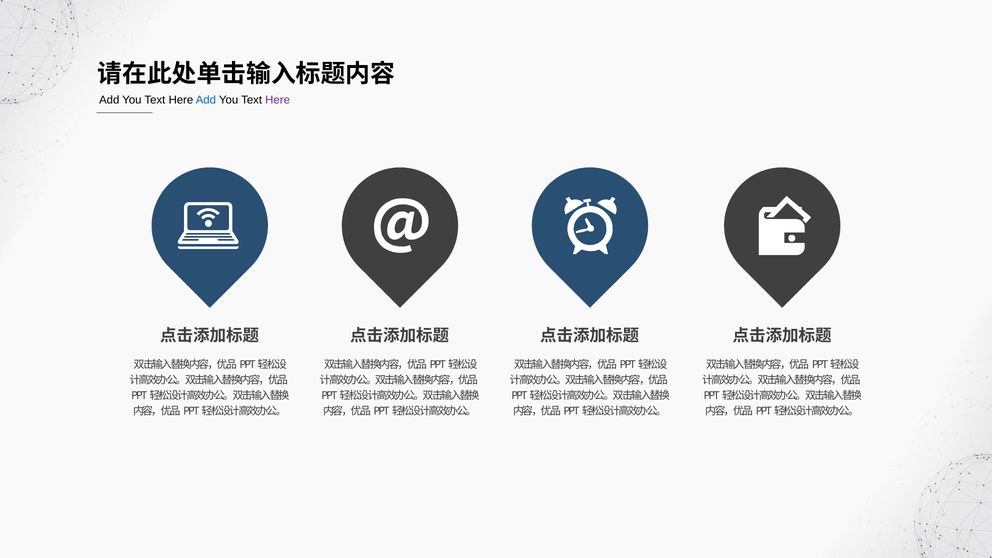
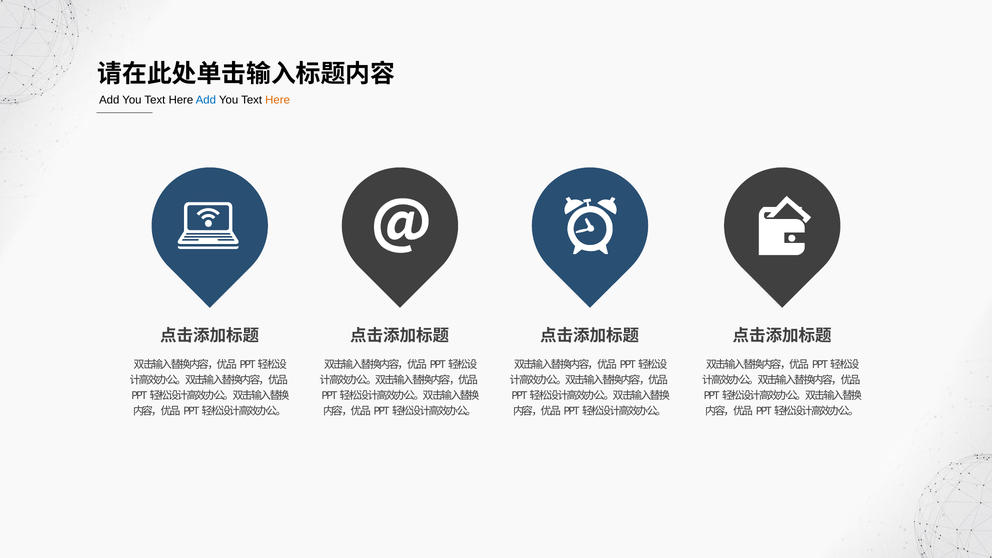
Here colour: purple -> orange (278, 100)
